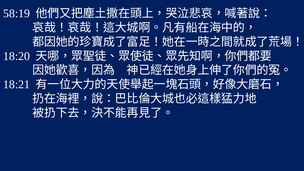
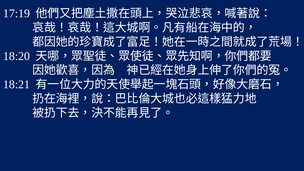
58:19: 58:19 -> 17:19 (16, 14)
